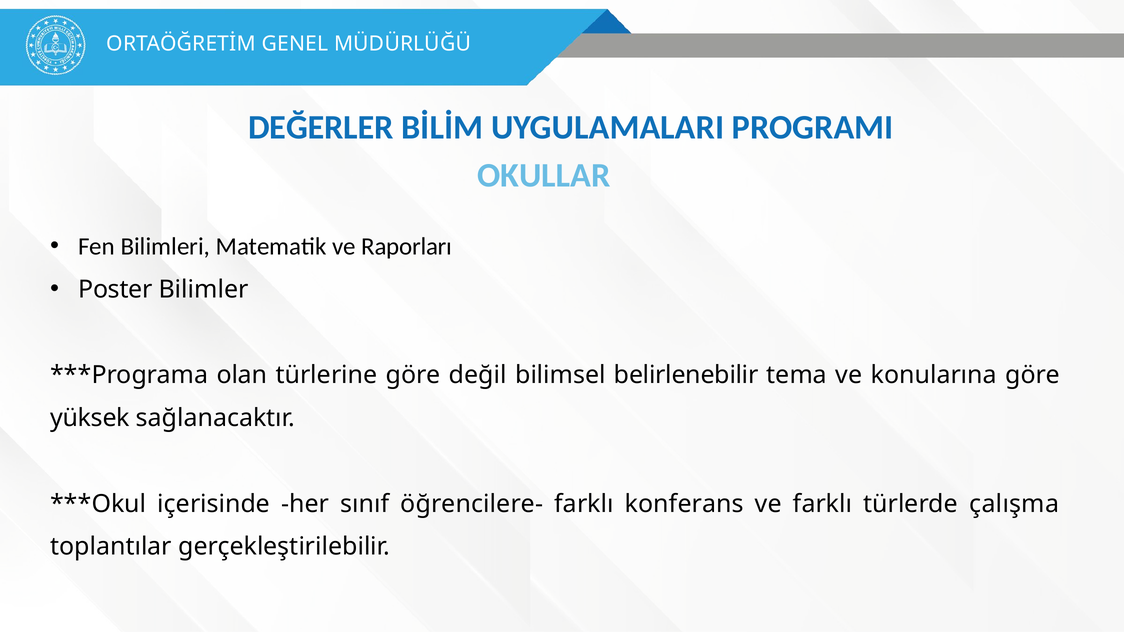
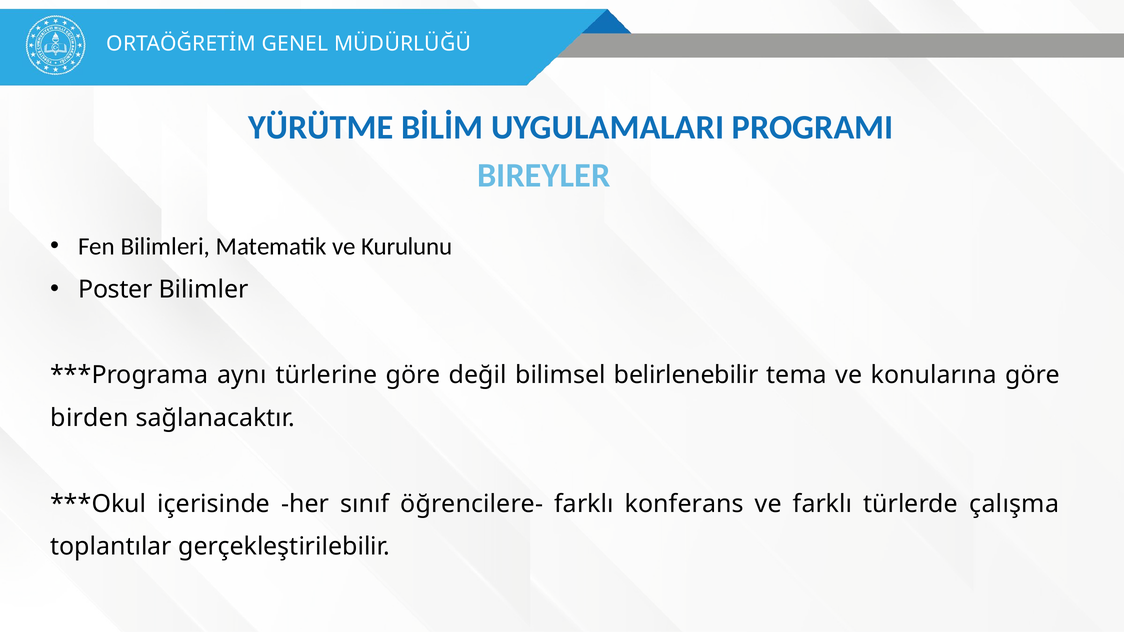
DEĞERLER: DEĞERLER -> YÜRÜTME (321, 128)
OKULLAR: OKULLAR -> BIREYLER (544, 176)
Raporları: Raporları -> Kurulunu (407, 247)
olan: olan -> aynı (242, 375)
yüksek: yüksek -> birden (90, 418)
